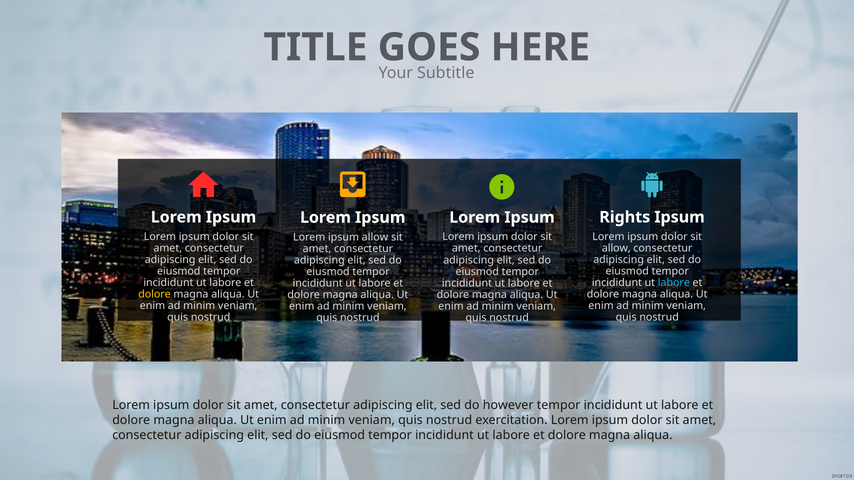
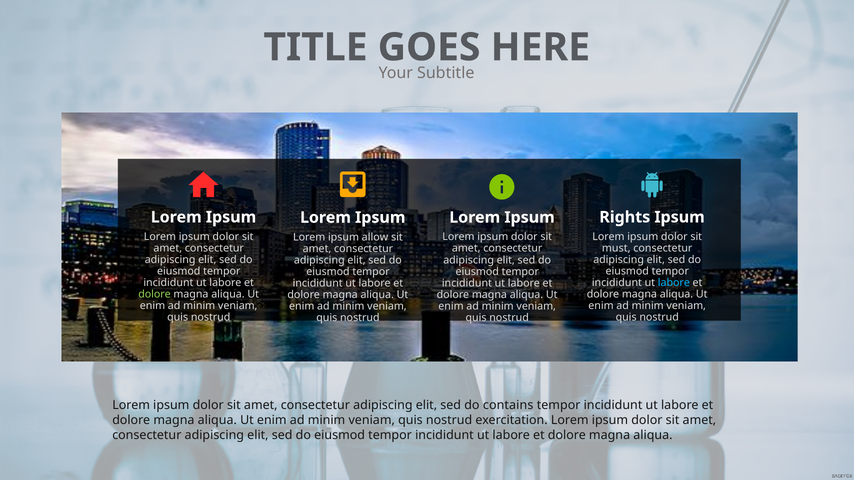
allow: allow -> must (616, 248)
dolore colour: yellow -> light green (154, 295)
however: however -> contains (508, 405)
